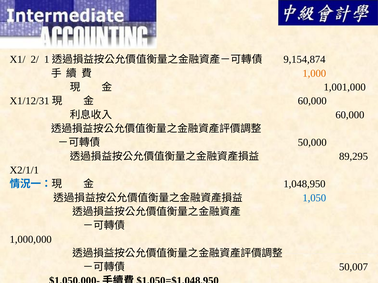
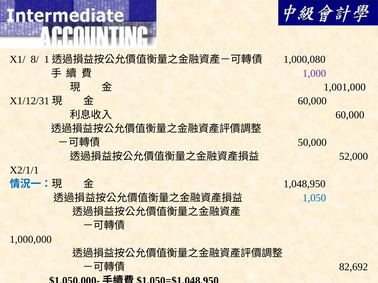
2/: 2/ -> 8/ (35, 60)
9,154,874: 9,154,874 -> 1,000,080 (304, 60)
1,000 colour: orange -> purple (314, 73)
89,295: 89,295 -> 52,000 (354, 157)
50,007: 50,007 -> 82,692 (354, 267)
